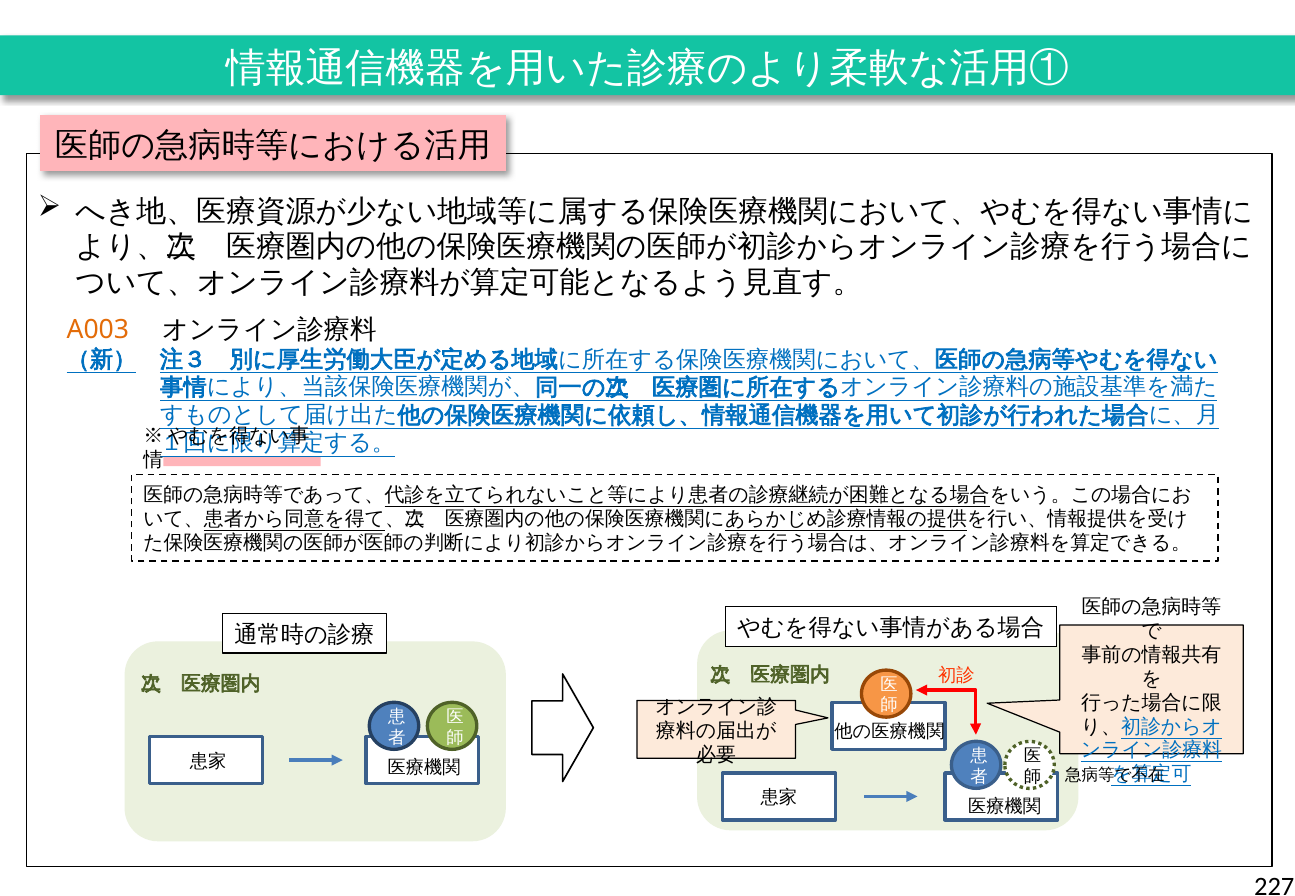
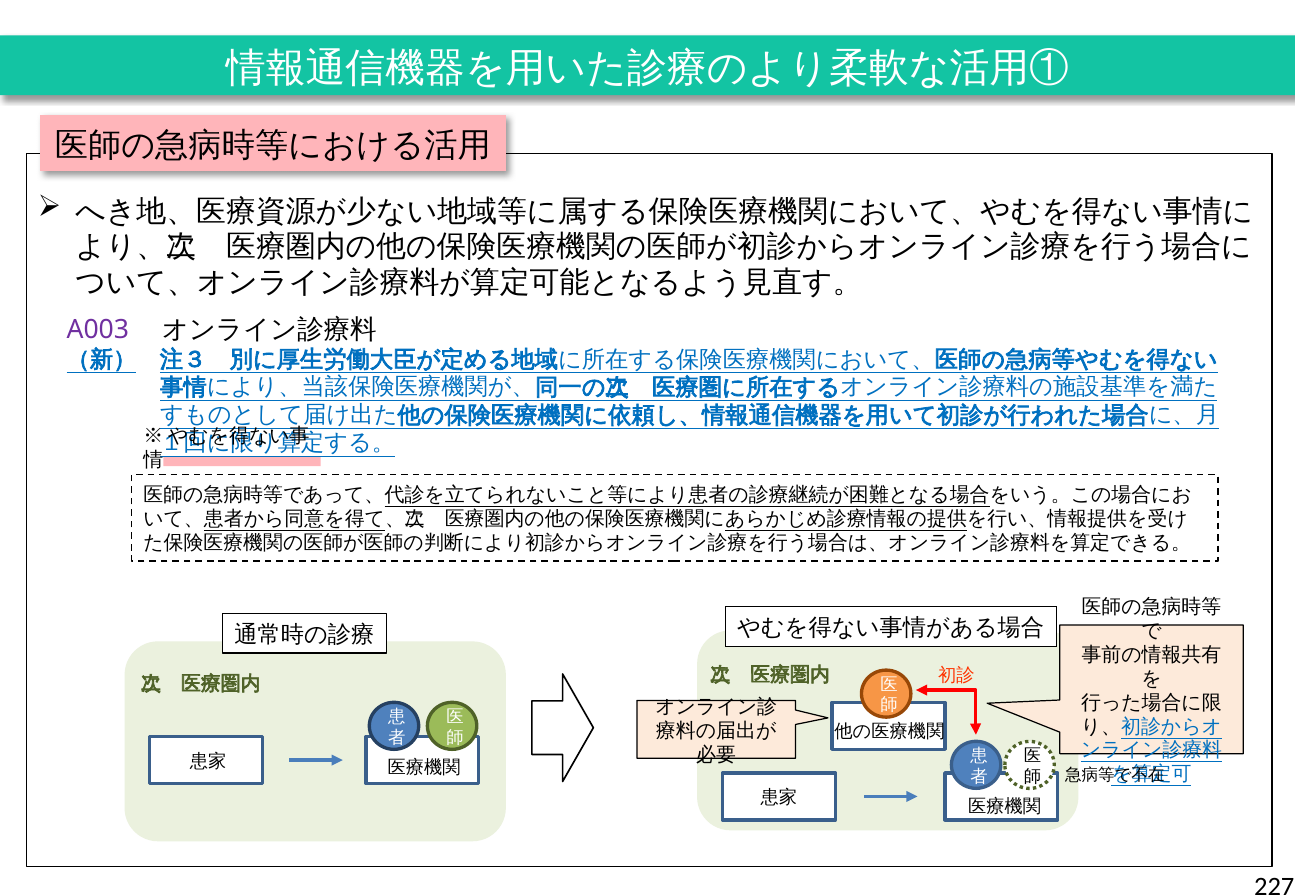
A003 colour: orange -> purple (98, 330)
